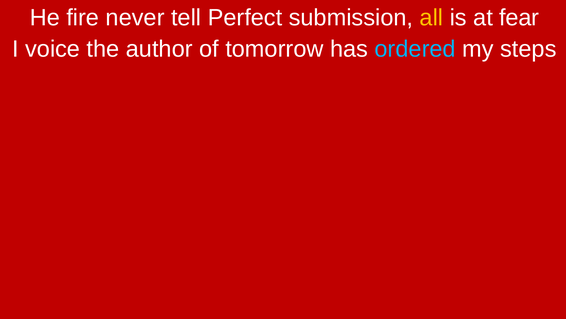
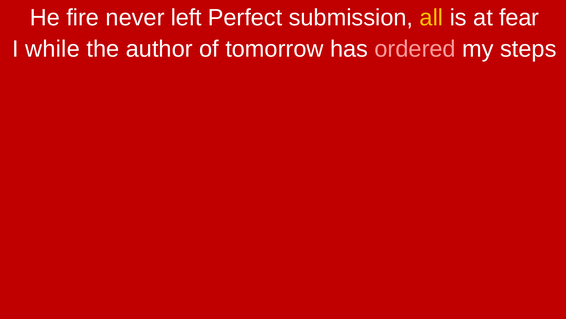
tell: tell -> left (186, 18)
voice: voice -> while (53, 49)
ordered colour: light blue -> pink (415, 49)
